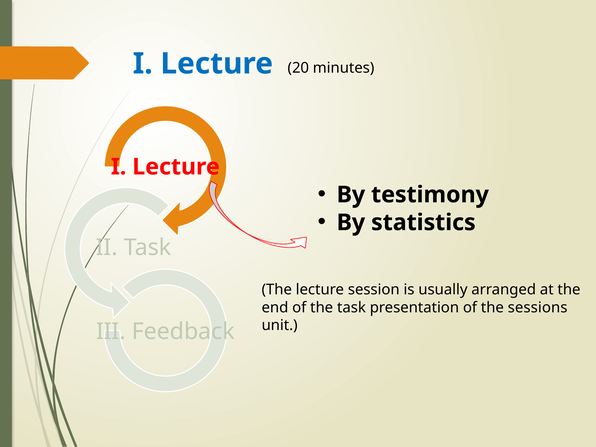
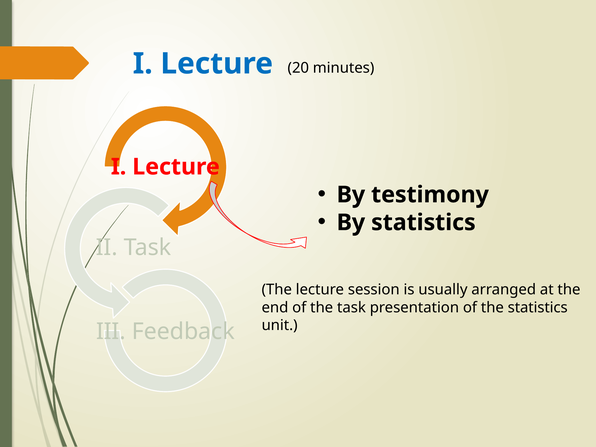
the sessions: sessions -> statistics (538, 307)
